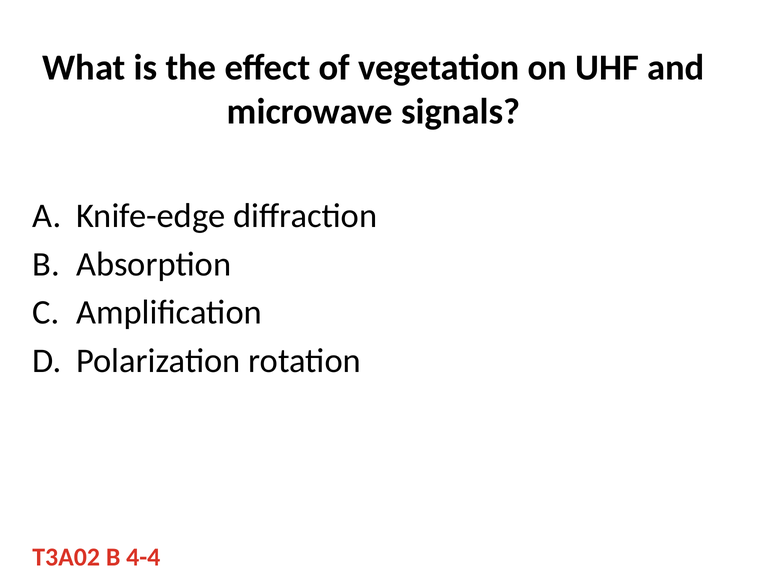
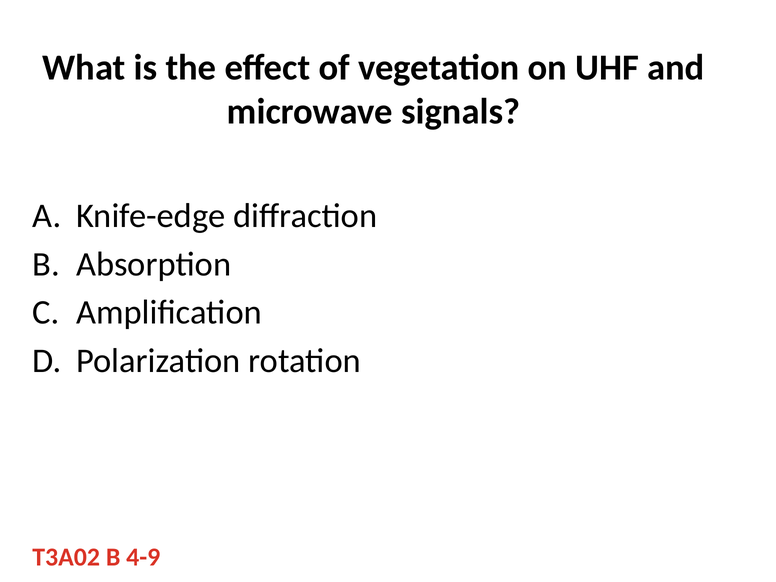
4-4: 4-4 -> 4-9 (143, 557)
